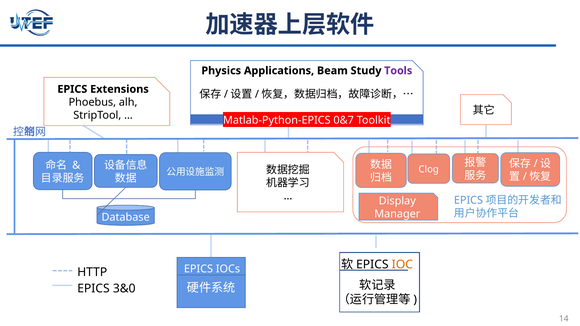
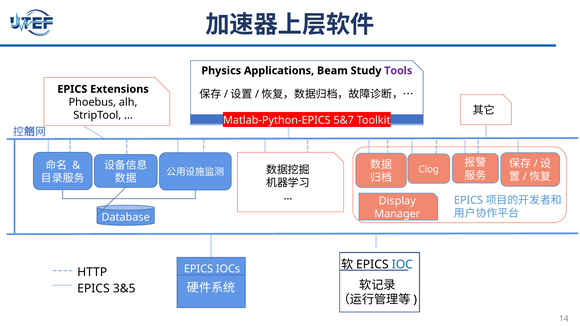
0&7: 0&7 -> 5&7 (344, 120)
IOC colour: orange -> blue (402, 265)
3&0: 3&0 -> 3&5 (124, 289)
